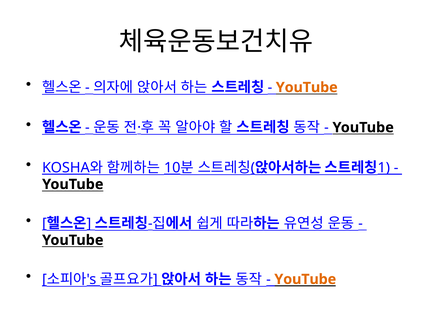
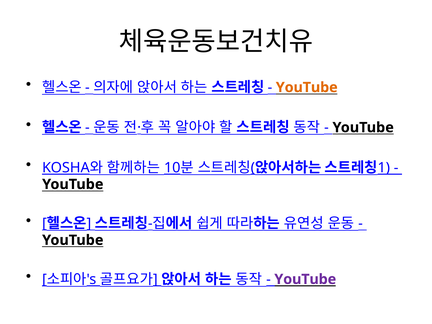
YouTube colour: orange -> purple (305, 279)
